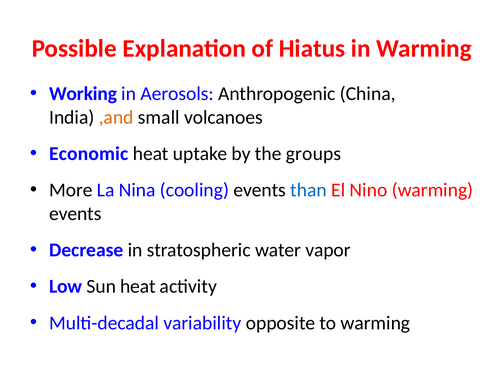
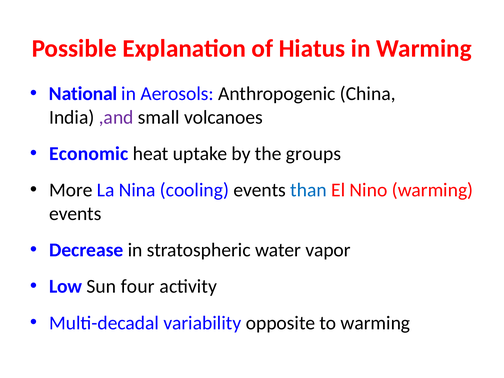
Working: Working -> National (83, 94)
,and colour: orange -> purple (116, 117)
Sun heat: heat -> four (138, 287)
